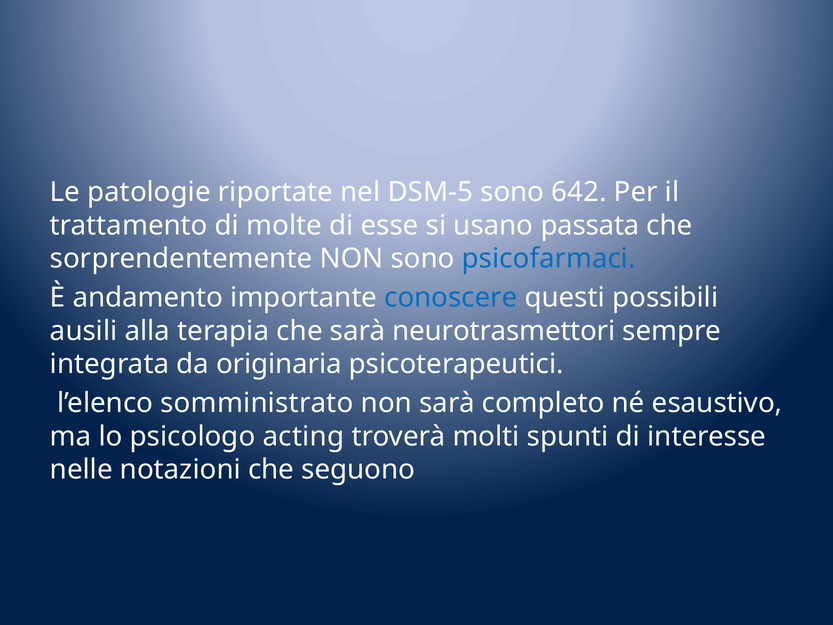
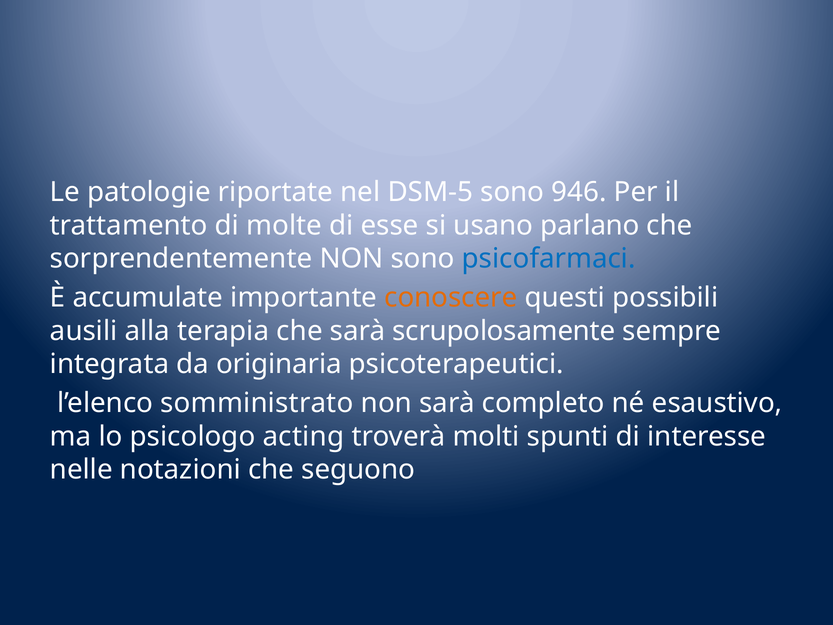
642: 642 -> 946 (579, 192)
passata: passata -> parlano (590, 225)
andamento: andamento -> accumulate (148, 297)
conoscere colour: blue -> orange (451, 297)
neurotrasmettori: neurotrasmettori -> scrupolosamente (504, 331)
